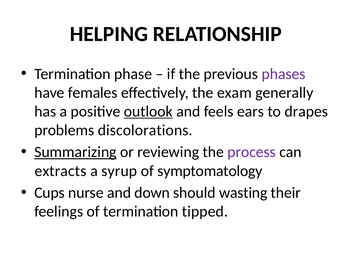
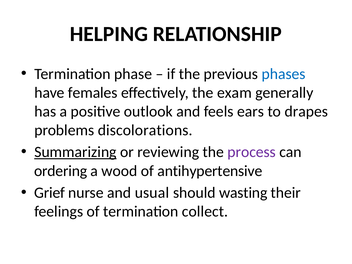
phases colour: purple -> blue (284, 74)
outlook underline: present -> none (148, 111)
extracts: extracts -> ordering (61, 171)
syrup: syrup -> wood (119, 171)
symptomatology: symptomatology -> antihypertensive (210, 171)
Cups: Cups -> Grief (50, 193)
down: down -> usual (152, 193)
tipped: tipped -> collect (205, 212)
